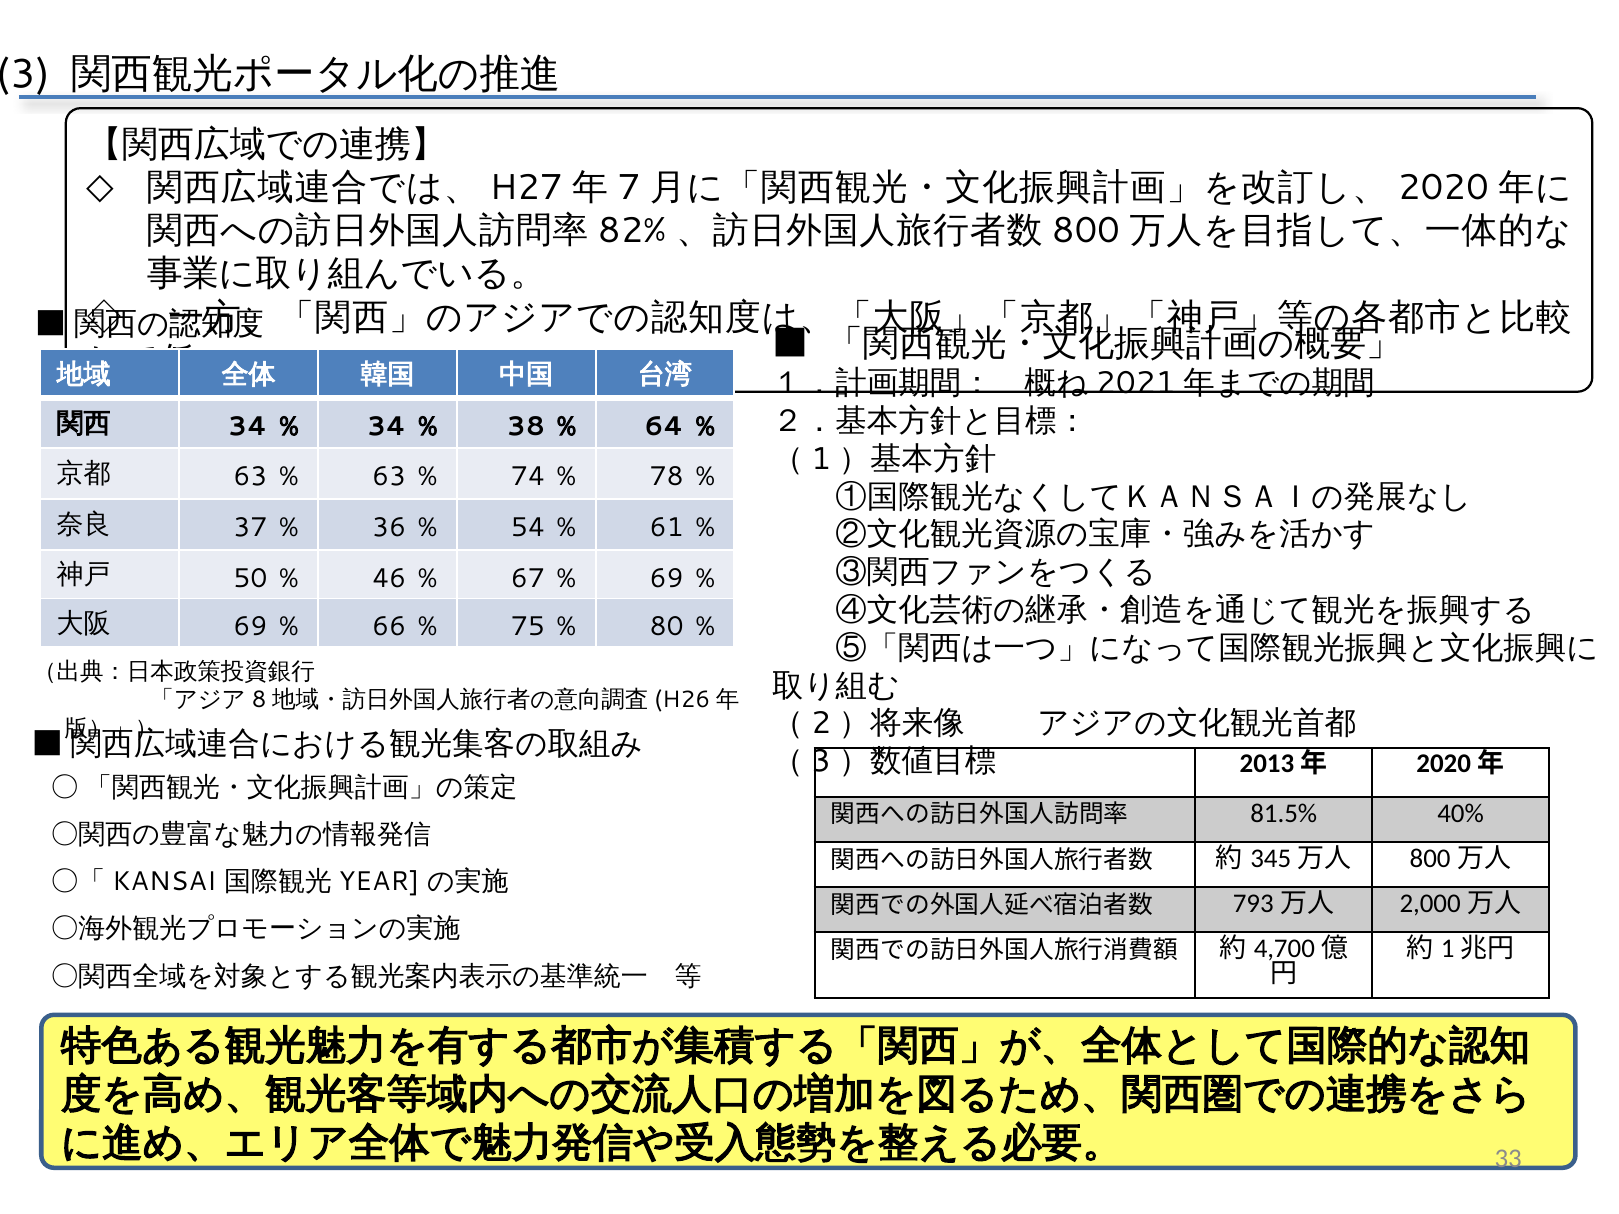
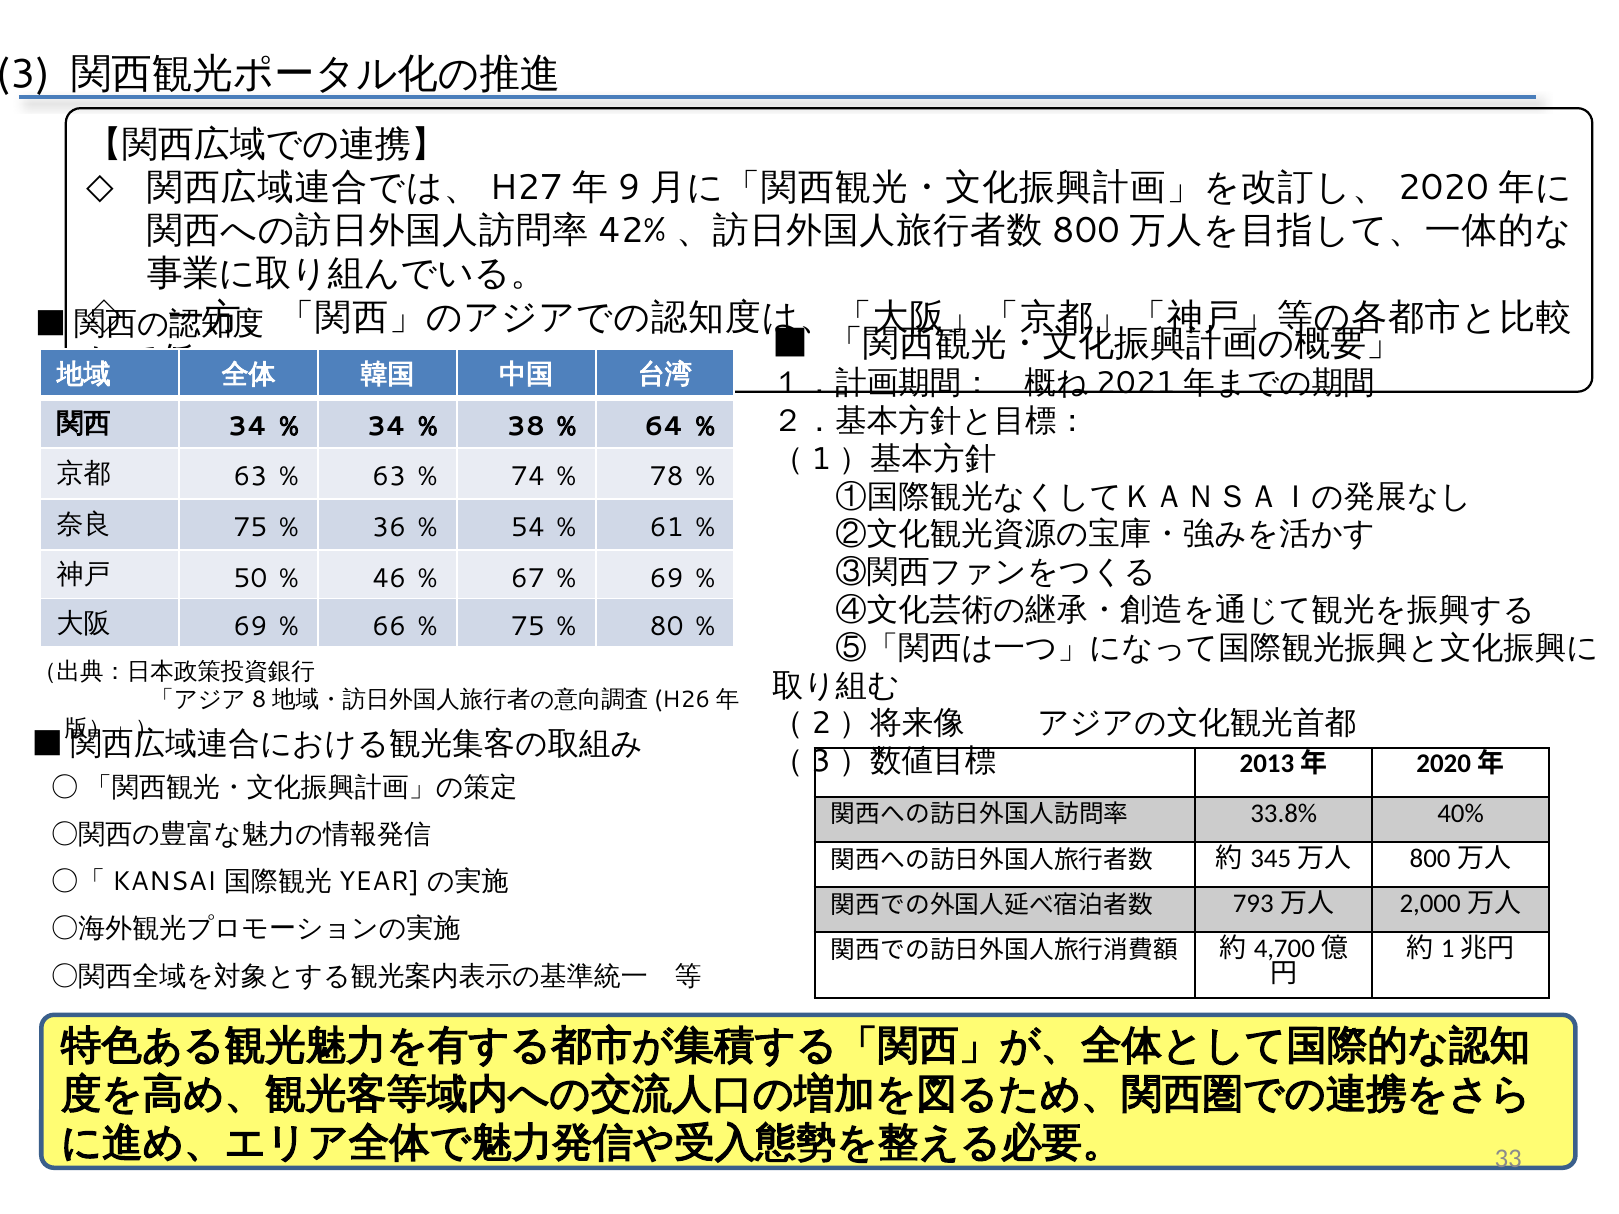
7: 7 -> 9 (629, 188)
82%: 82% -> 42% (632, 231)
37: 37 -> 75 (250, 528)
81.5%: 81.5% -> 33.8% (1284, 814)
